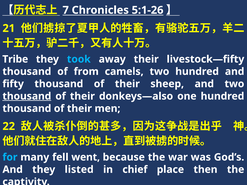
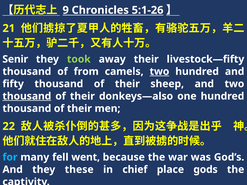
7: 7 -> 9 (66, 10)
Tribe: Tribe -> Senir (15, 59)
took colour: light blue -> light green (79, 59)
two underline: none -> present (159, 72)
listed: listed -> these (79, 170)
then: then -> gods (206, 170)
